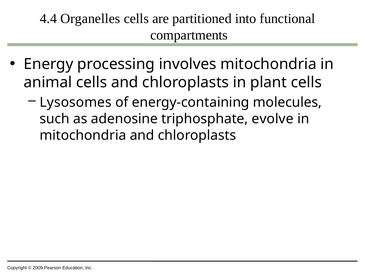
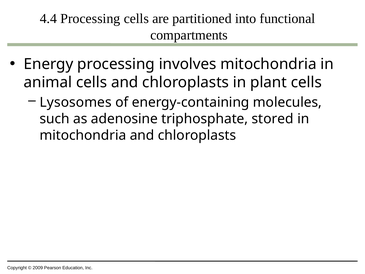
4.4 Organelles: Organelles -> Processing (90, 19)
evolve: evolve -> stored (273, 119)
